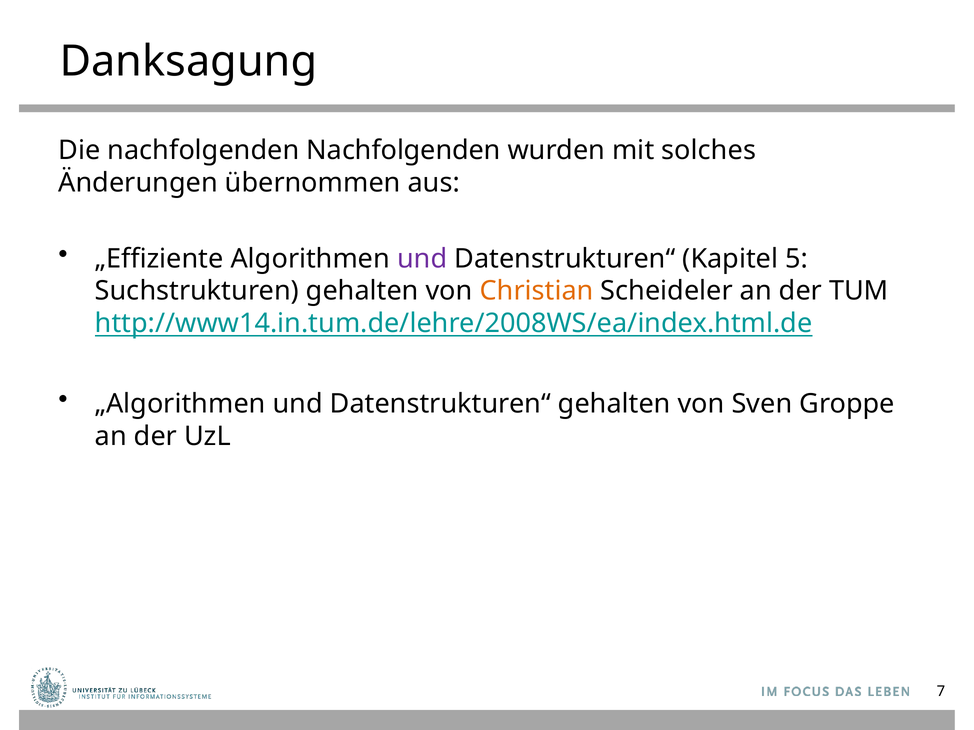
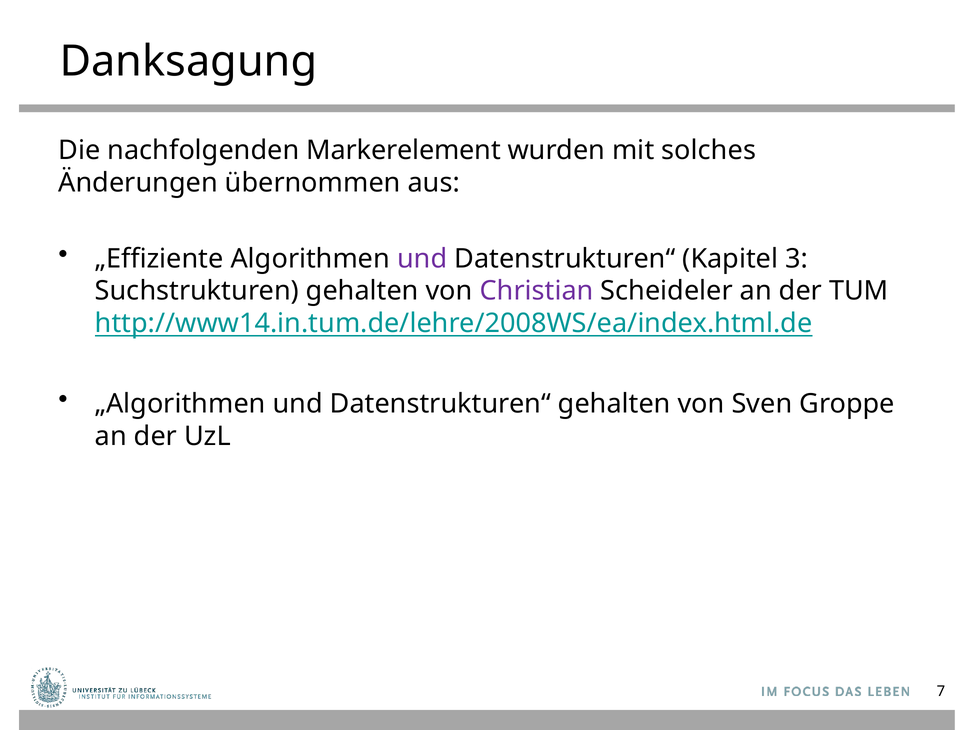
nachfolgenden Nachfolgenden: Nachfolgenden -> Markerelement (404, 151)
5: 5 -> 3 (797, 259)
Christian colour: orange -> purple (537, 291)
